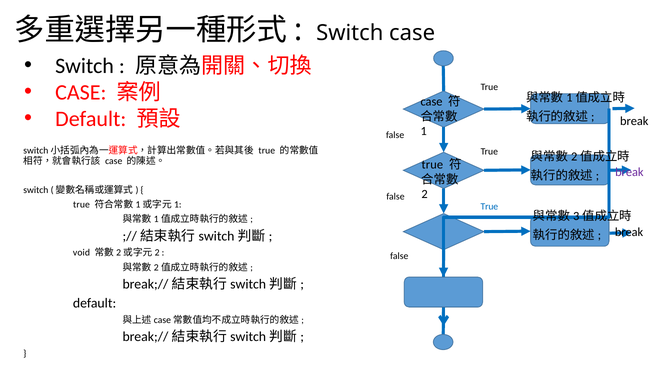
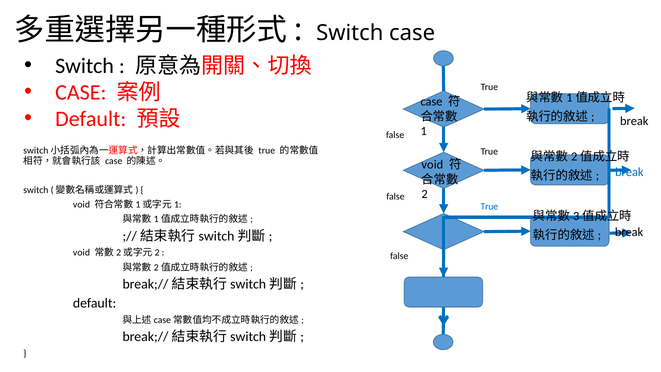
true: true -> void (432, 164)
break colour: purple -> blue (629, 172)
true: true -> void (81, 205)
